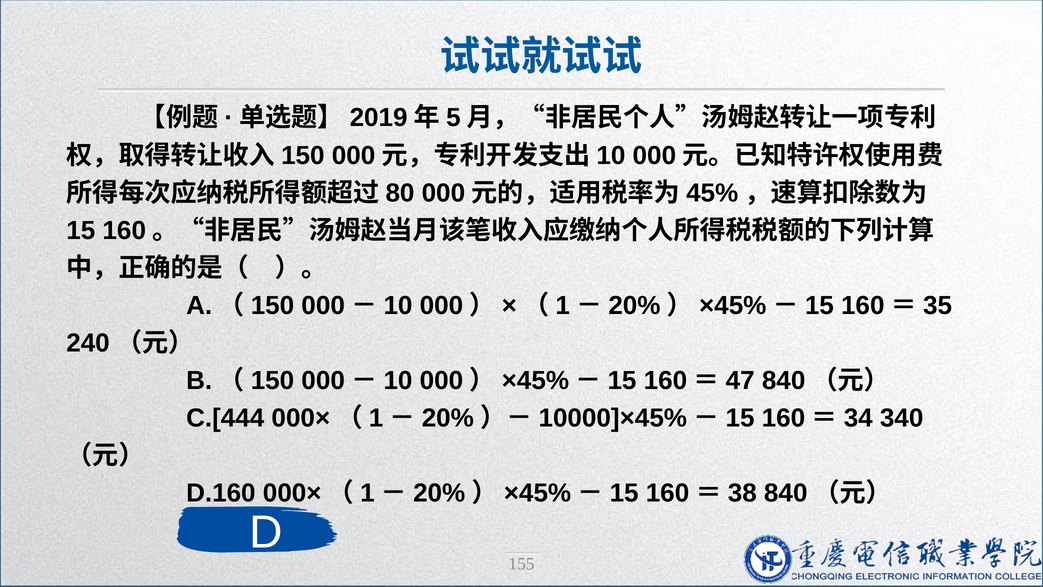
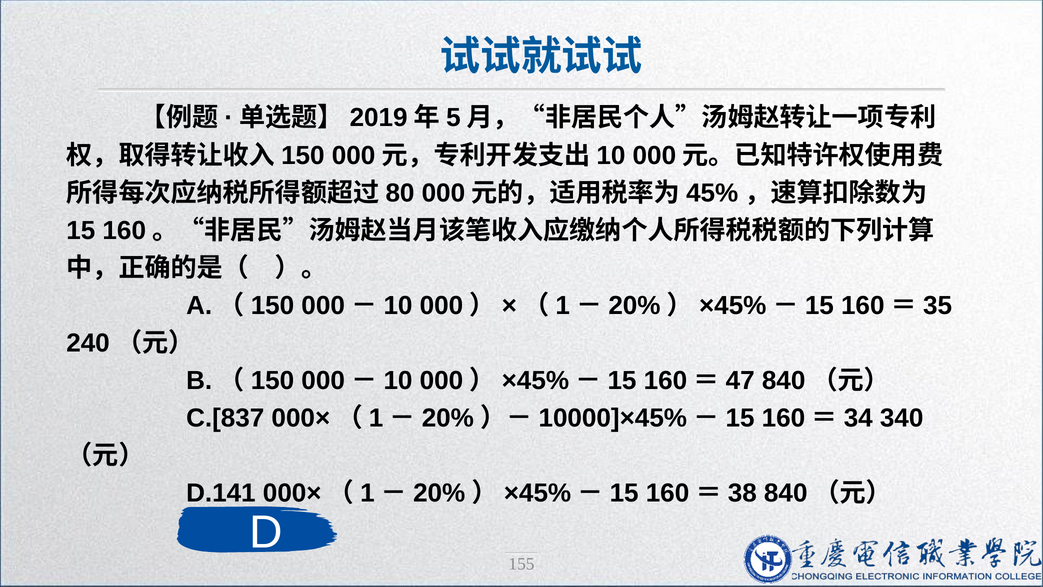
C.[444: C.[444 -> C.[837 (225, 418)
D.160: D.160 -> D.141 (221, 493)
